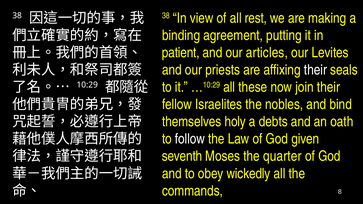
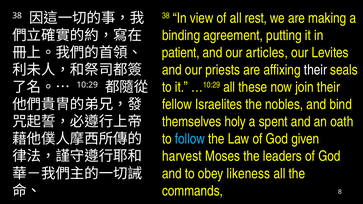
debts: debts -> spent (273, 122)
follow colour: white -> light blue (190, 139)
seventh: seventh -> harvest (182, 156)
quarter: quarter -> leaders (282, 156)
wickedly: wickedly -> likeness (248, 174)
